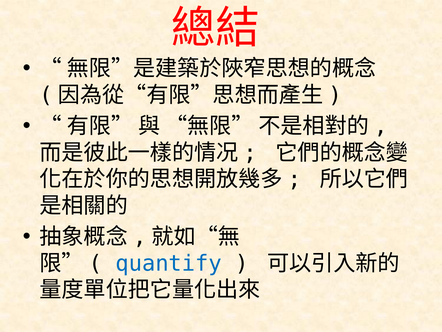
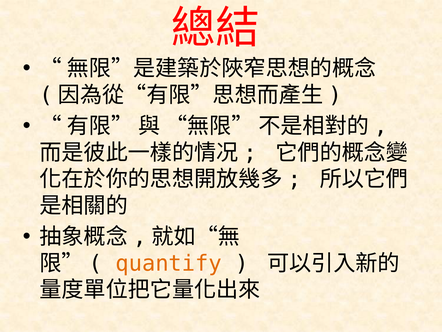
quantify colour: blue -> orange (169, 263)
